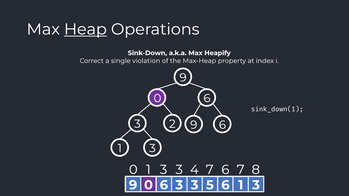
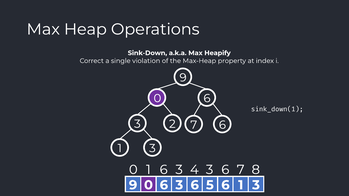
Heap underline: present -> none (85, 29)
2 9: 9 -> 7 (194, 125)
0 1 3: 3 -> 6 (164, 170)
4 7: 7 -> 3 (210, 170)
6 3 3: 3 -> 6 (195, 185)
